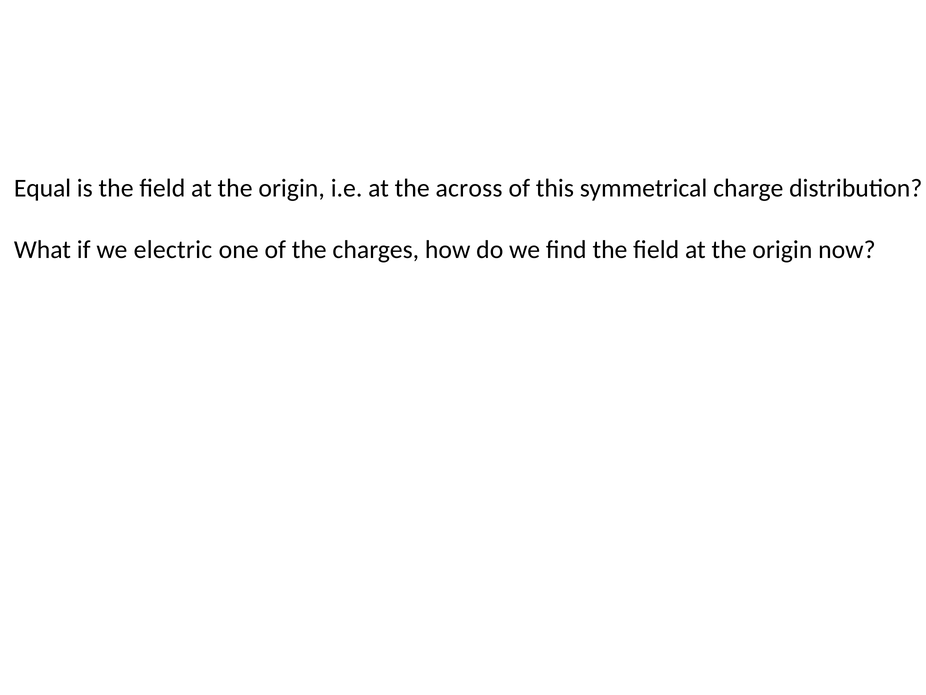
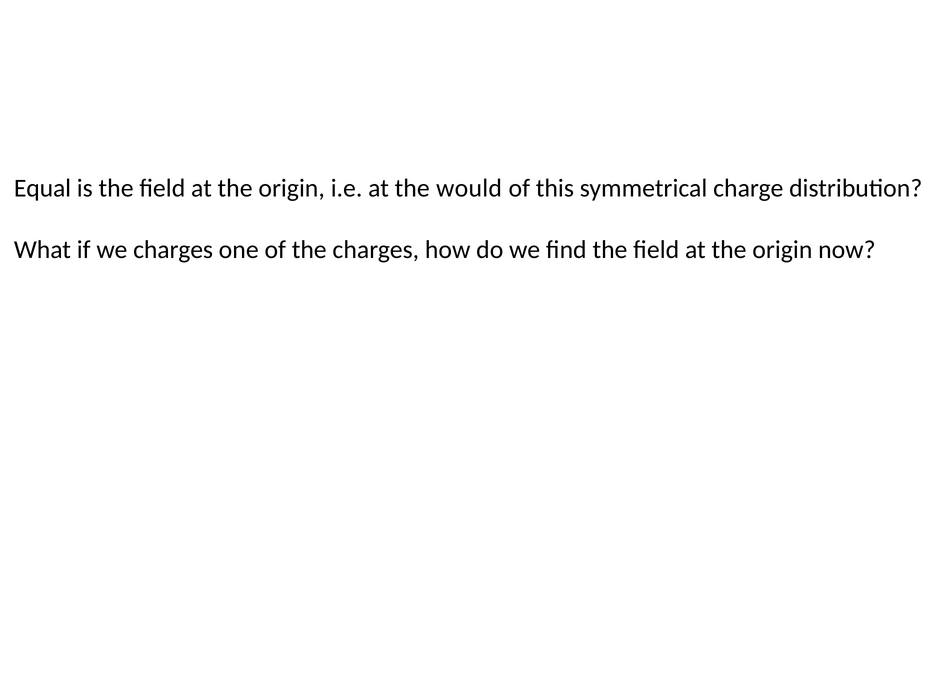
across: across -> would (469, 188)
we electric: electric -> charges (173, 250)
